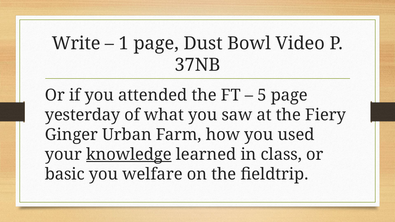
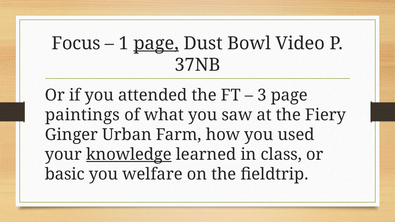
Write: Write -> Focus (76, 43)
page underline: none -> present (156, 43)
5: 5 -> 3 (262, 95)
yesterday: yesterday -> paintings (82, 115)
